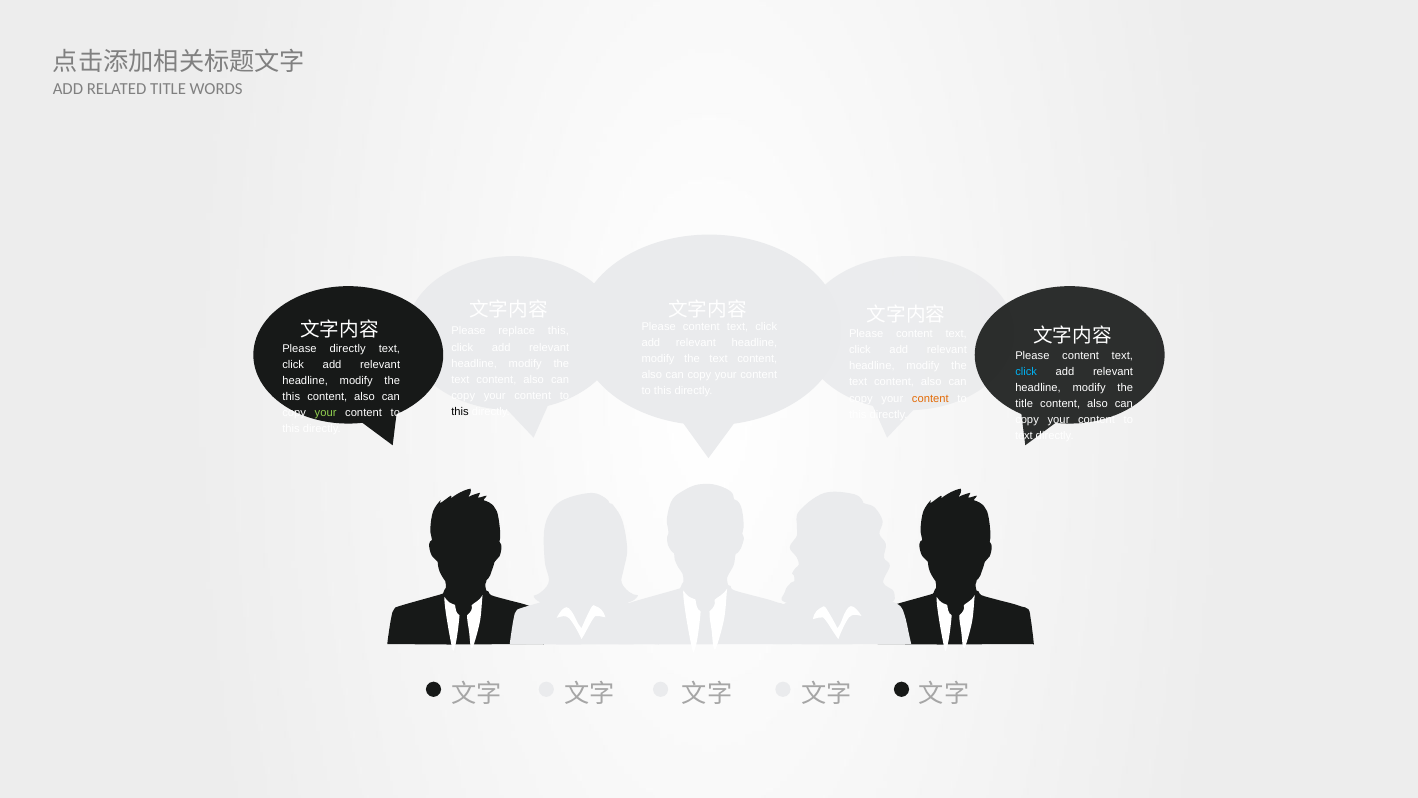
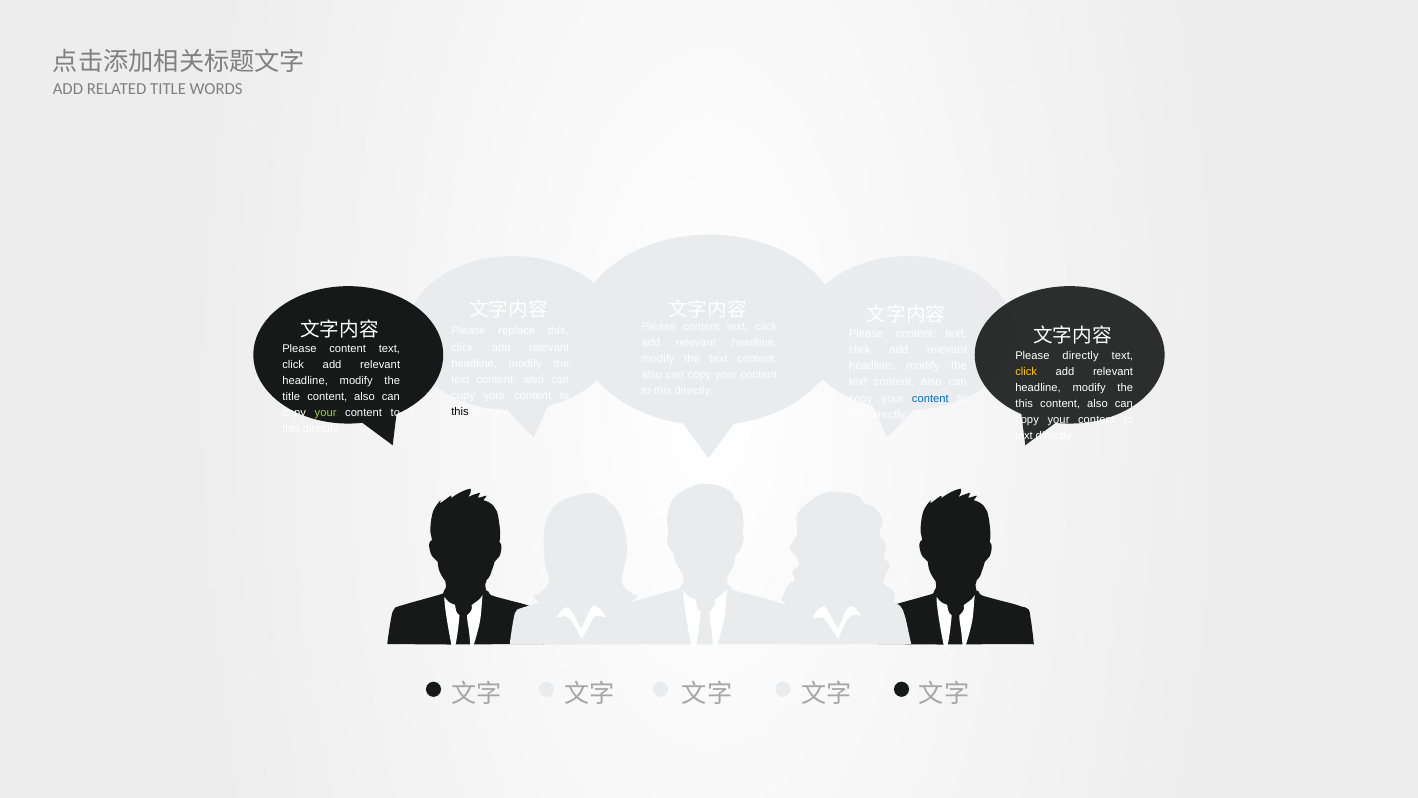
directly: directly -> content (348, 348)
content: content -> directly (1081, 355)
click colour: light blue -> yellow (1026, 371)
this: this -> title (291, 397)
content colour: orange -> blue (930, 398)
title: title -> this (1024, 403)
